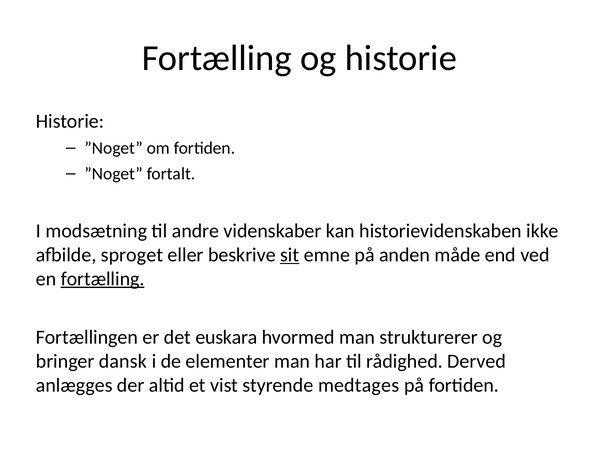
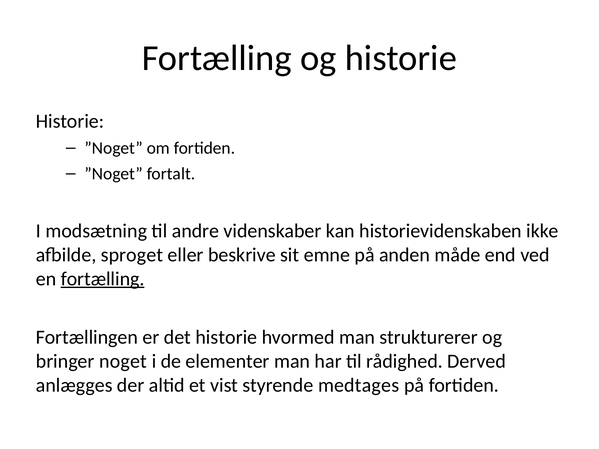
sit underline: present -> none (290, 255)
det euskara: euskara -> historie (226, 338)
dansk: dansk -> noget (123, 362)
